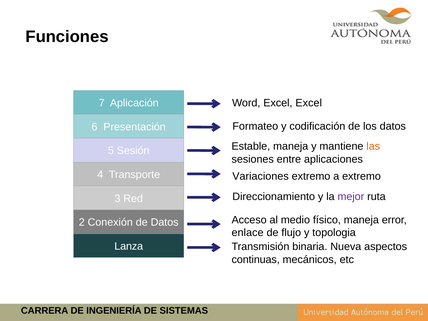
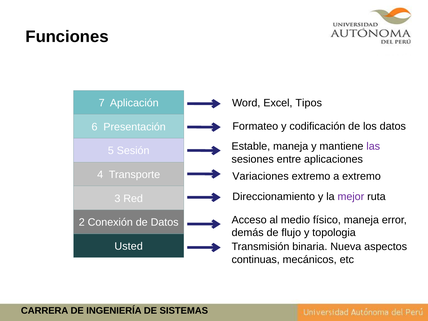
Excel Excel: Excel -> Tipos (309, 103)
las colour: orange -> purple (373, 146)
enlace: enlace -> demás (248, 233)
Lanza: Lanza -> Usted (129, 246)
